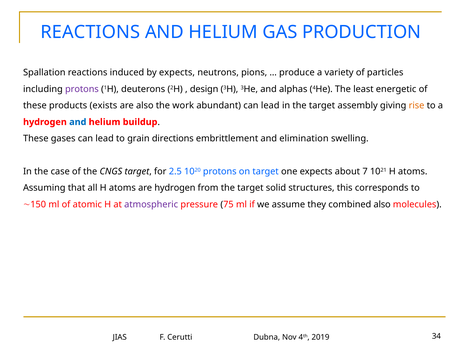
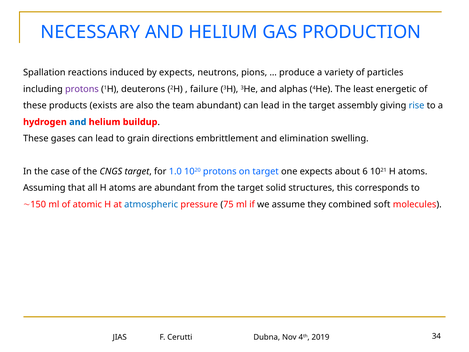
REACTIONS: REACTIONS -> NECESSARY (90, 32)
design: design -> failure (204, 89)
work: work -> team (183, 105)
rise colour: orange -> blue (417, 105)
2.5: 2.5 -> 1.0 (175, 171)
7: 7 -> 6 (365, 171)
are hydrogen: hydrogen -> abundant (175, 188)
atmospheric colour: purple -> blue (151, 204)
combined also: also -> soft (382, 204)
